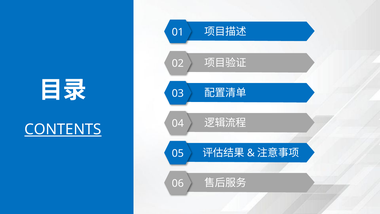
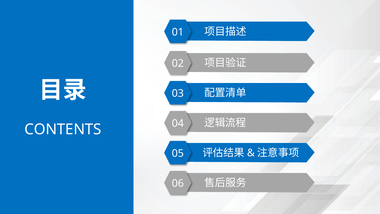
CONTENTS underline: present -> none (63, 129)
